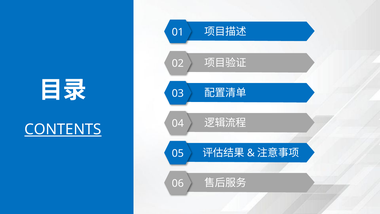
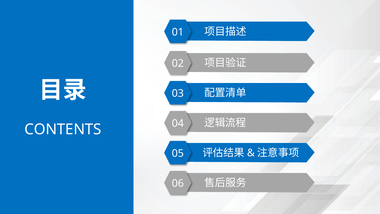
CONTENTS underline: present -> none (63, 129)
